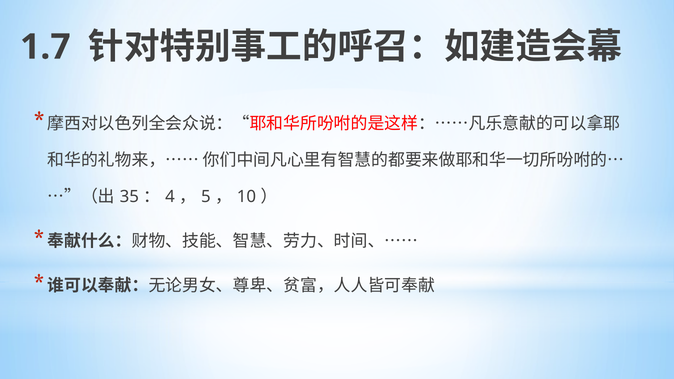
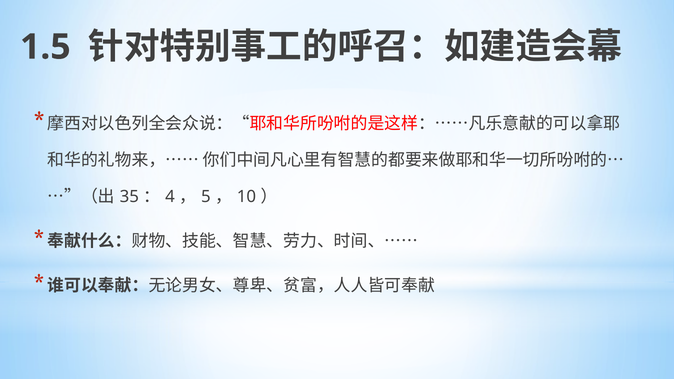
1.7: 1.7 -> 1.5 (45, 47)
